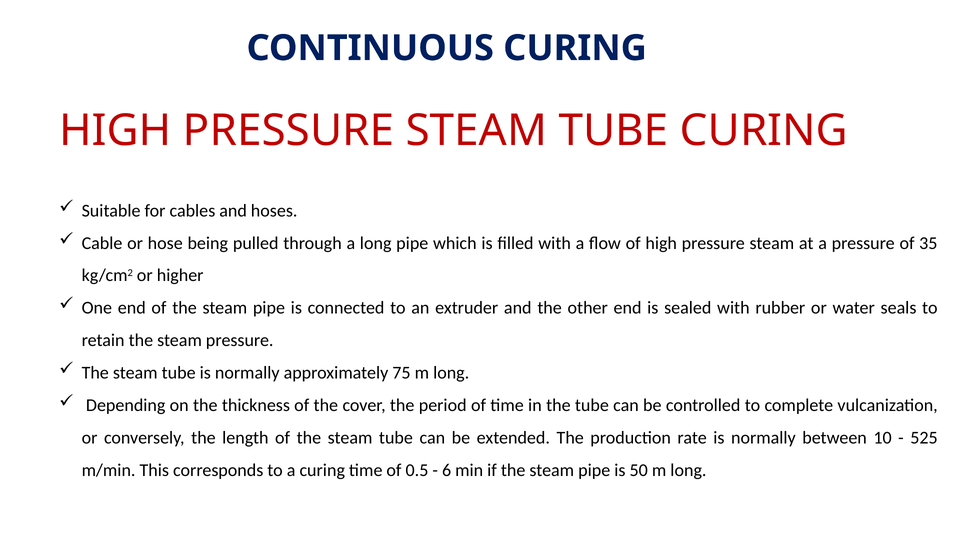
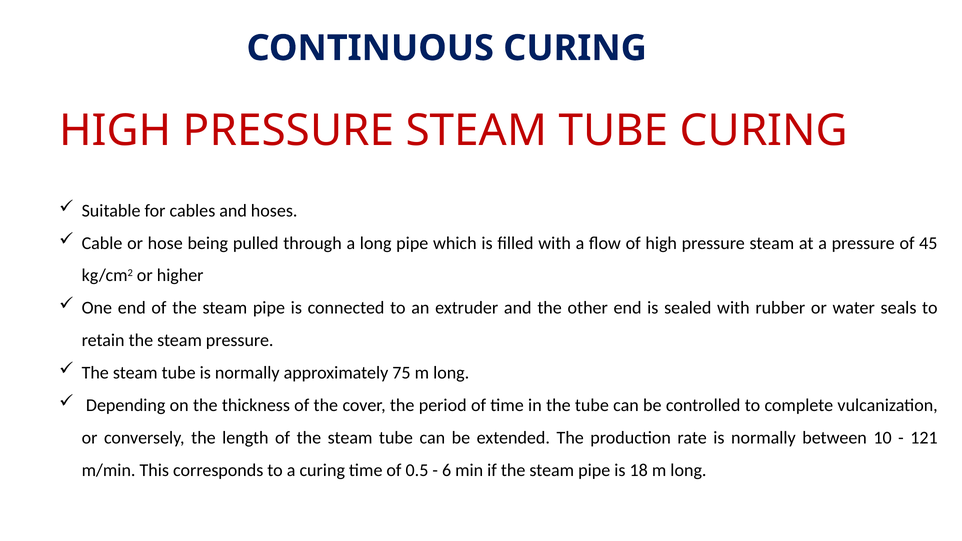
35: 35 -> 45 (928, 243)
525: 525 -> 121 (924, 438)
50: 50 -> 18 (639, 470)
